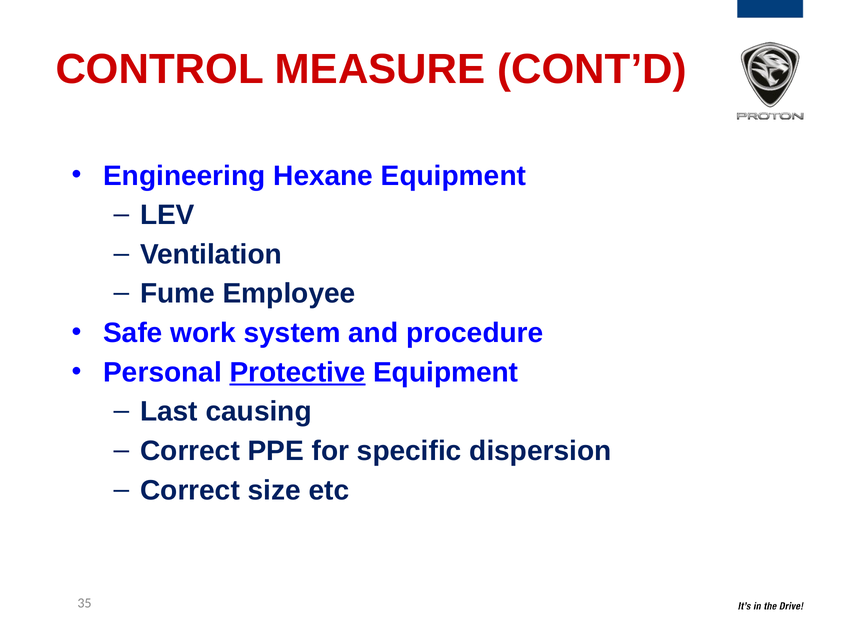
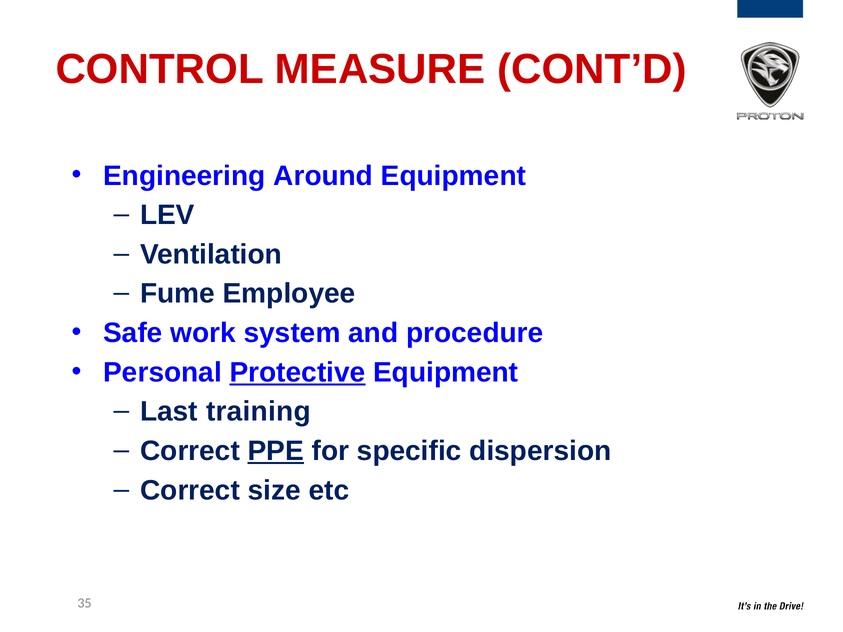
Hexane: Hexane -> Around (323, 176)
causing: causing -> training (259, 412)
PPE underline: none -> present (276, 451)
